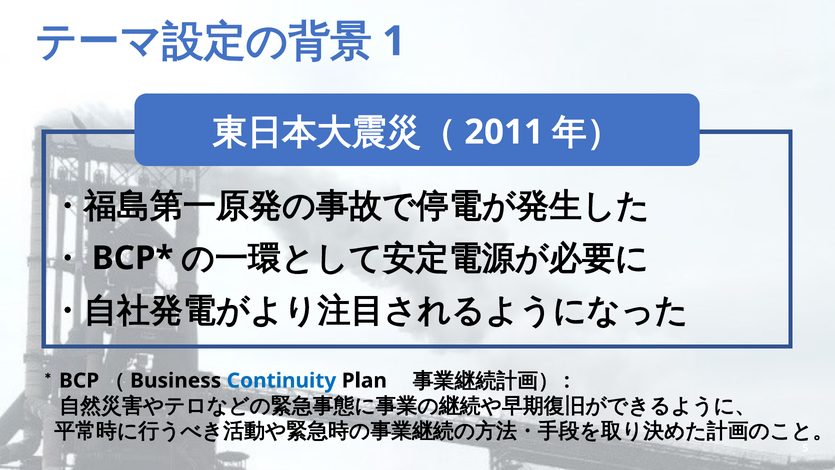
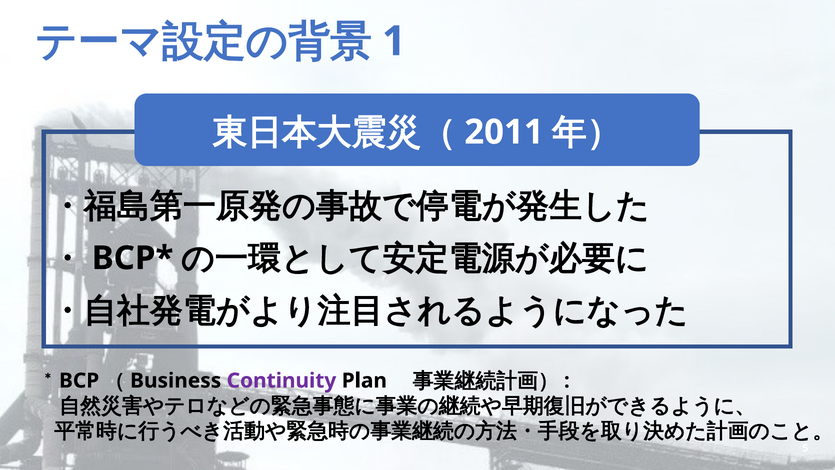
Continuity colour: blue -> purple (281, 380)
